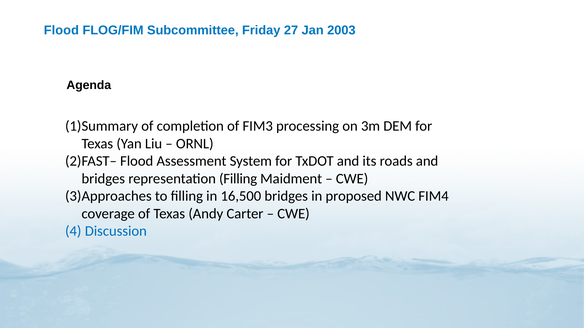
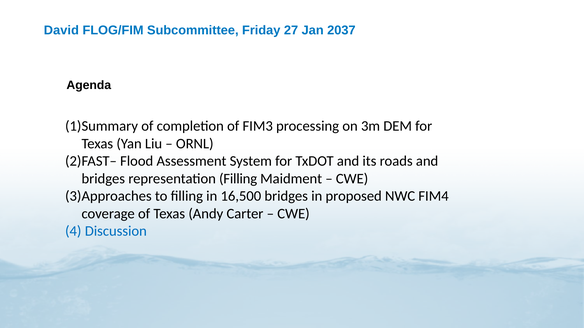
Flood: Flood -> David (61, 30)
2003: 2003 -> 2037 (341, 30)
